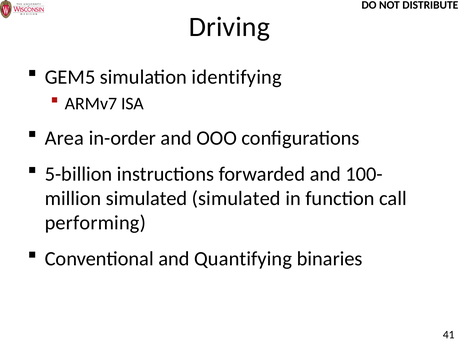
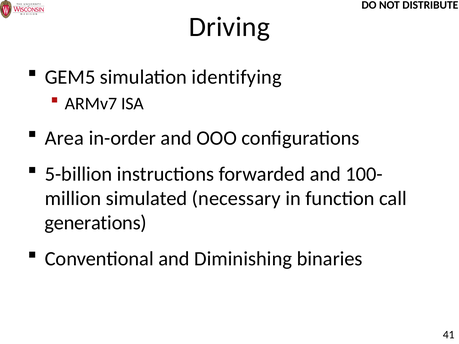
simulated simulated: simulated -> necessary (236, 199)
performing: performing -> generations (96, 223)
Quantifying: Quantifying -> Diminishing (243, 259)
